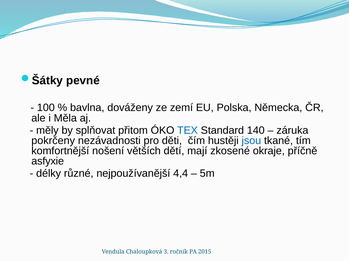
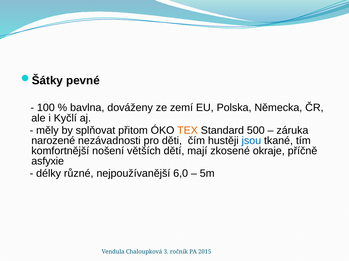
Měla: Měla -> Kyčlí (65, 118)
TEX colour: blue -> orange (188, 131)
140: 140 -> 500 (256, 131)
pokrčeny: pokrčeny -> narozené (53, 141)
4,4: 4,4 -> 6,0 (181, 174)
